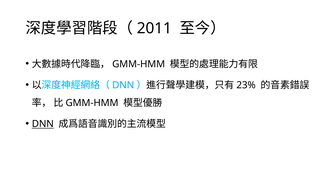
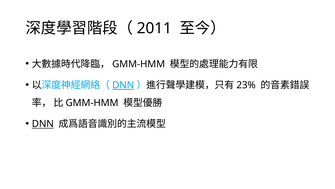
DNN underline: none -> present (123, 85)
